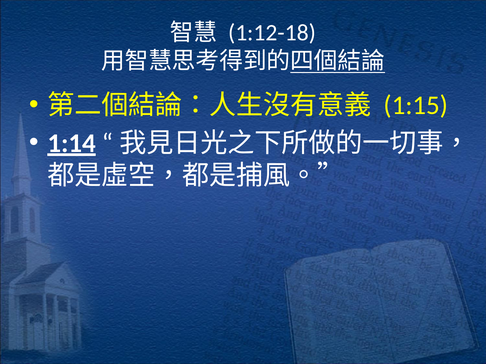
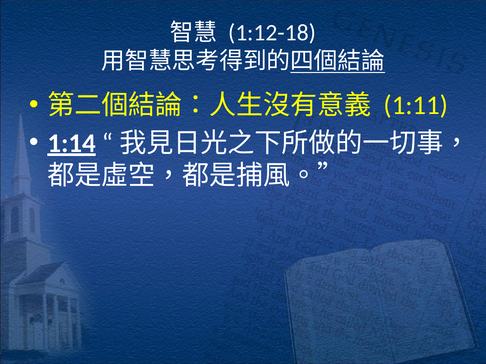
1:15: 1:15 -> 1:11 (416, 106)
